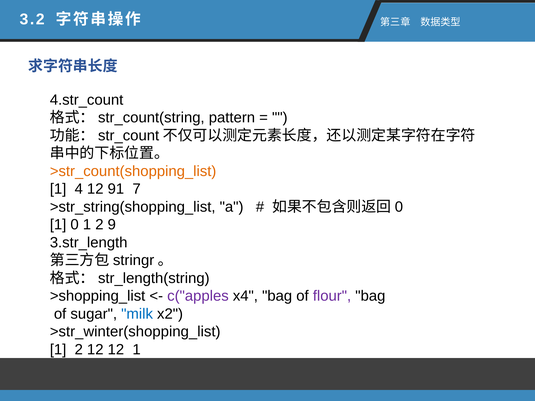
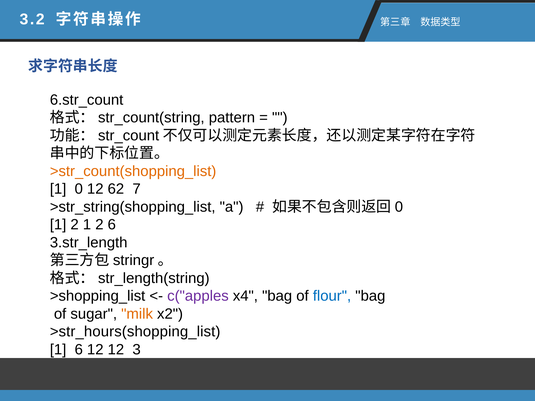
4.str_count: 4.str_count -> 6.str_count (87, 100)
4: 4 -> 0 (79, 189)
91: 91 -> 62 (116, 189)
0: 0 -> 2 (75, 225)
2 9: 9 -> 6 (112, 225)
flour colour: purple -> blue (332, 296)
milk colour: blue -> orange (137, 314)
>str_winter(shopping_list: >str_winter(shopping_list -> >str_hours(shopping_list (135, 332)
2: 2 -> 6 (79, 350)
12 1: 1 -> 3 (137, 350)
